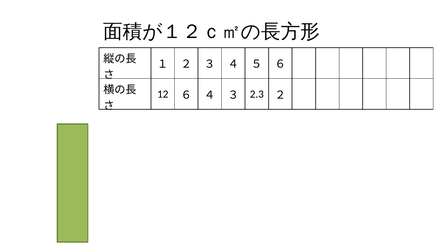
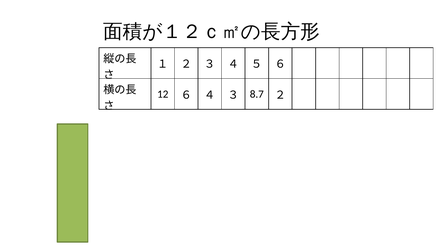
2.3: 2.3 -> 8.7 (257, 94)
